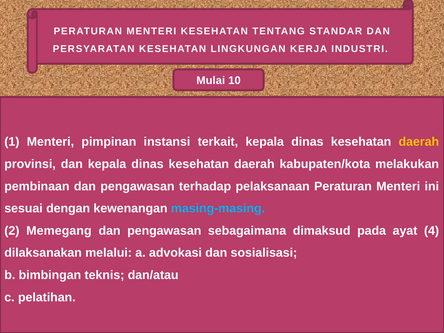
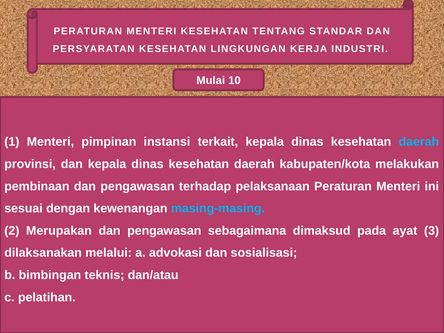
daerah colour: yellow -> light blue (419, 142)
Memegang: Memegang -> Merupakan (59, 231)
4: 4 -> 3 (432, 231)
